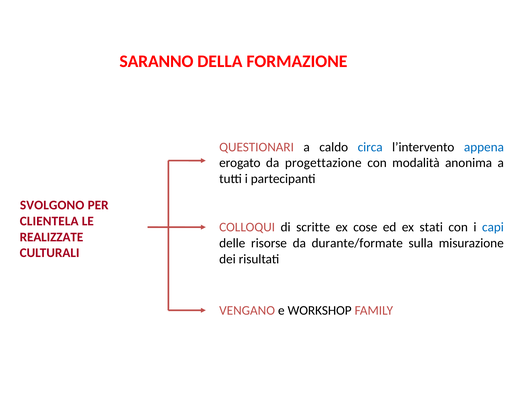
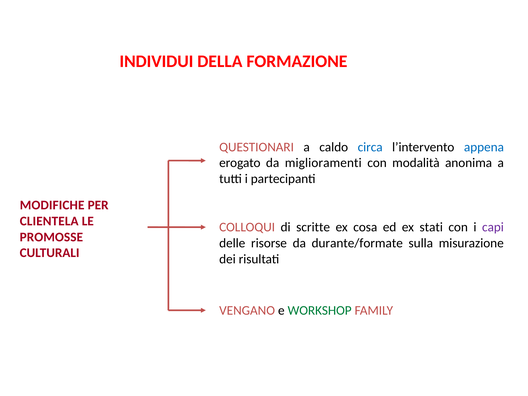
SARANNO: SARANNO -> INDIVIDUI (156, 61)
progettazione: progettazione -> miglioramenti (323, 163)
SVOLGONO: SVOLGONO -> MODIFICHE (52, 205)
cose: cose -> cosa (365, 227)
capi colour: blue -> purple (493, 227)
REALIZZATE: REALIZZATE -> PROMOSSE (51, 237)
WORKSHOP colour: black -> green (320, 310)
